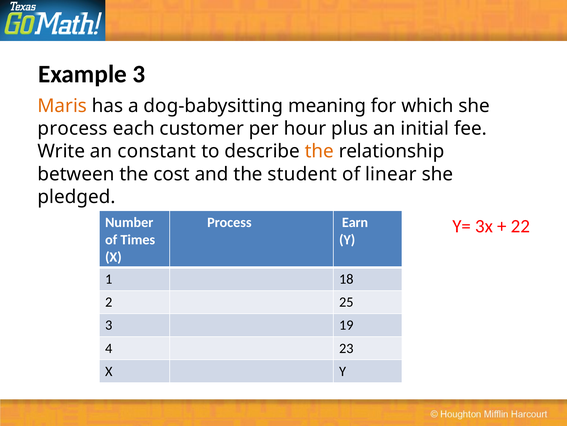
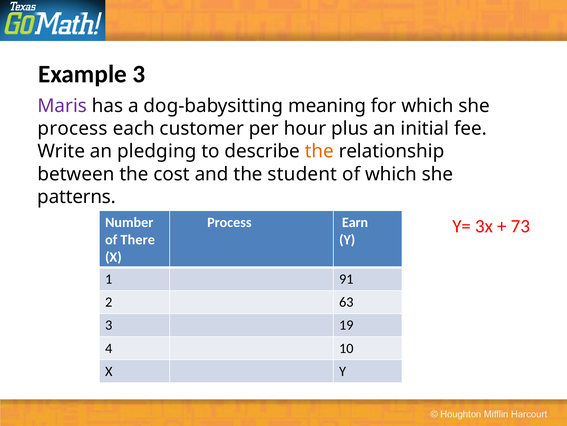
Maris colour: orange -> purple (62, 106)
constant: constant -> pledging (157, 151)
of linear: linear -> which (391, 174)
pledged: pledged -> patterns (77, 196)
22: 22 -> 73 (521, 226)
Times: Times -> There (138, 239)
18: 18 -> 91 (346, 279)
25: 25 -> 63 (346, 302)
23: 23 -> 10 (346, 348)
